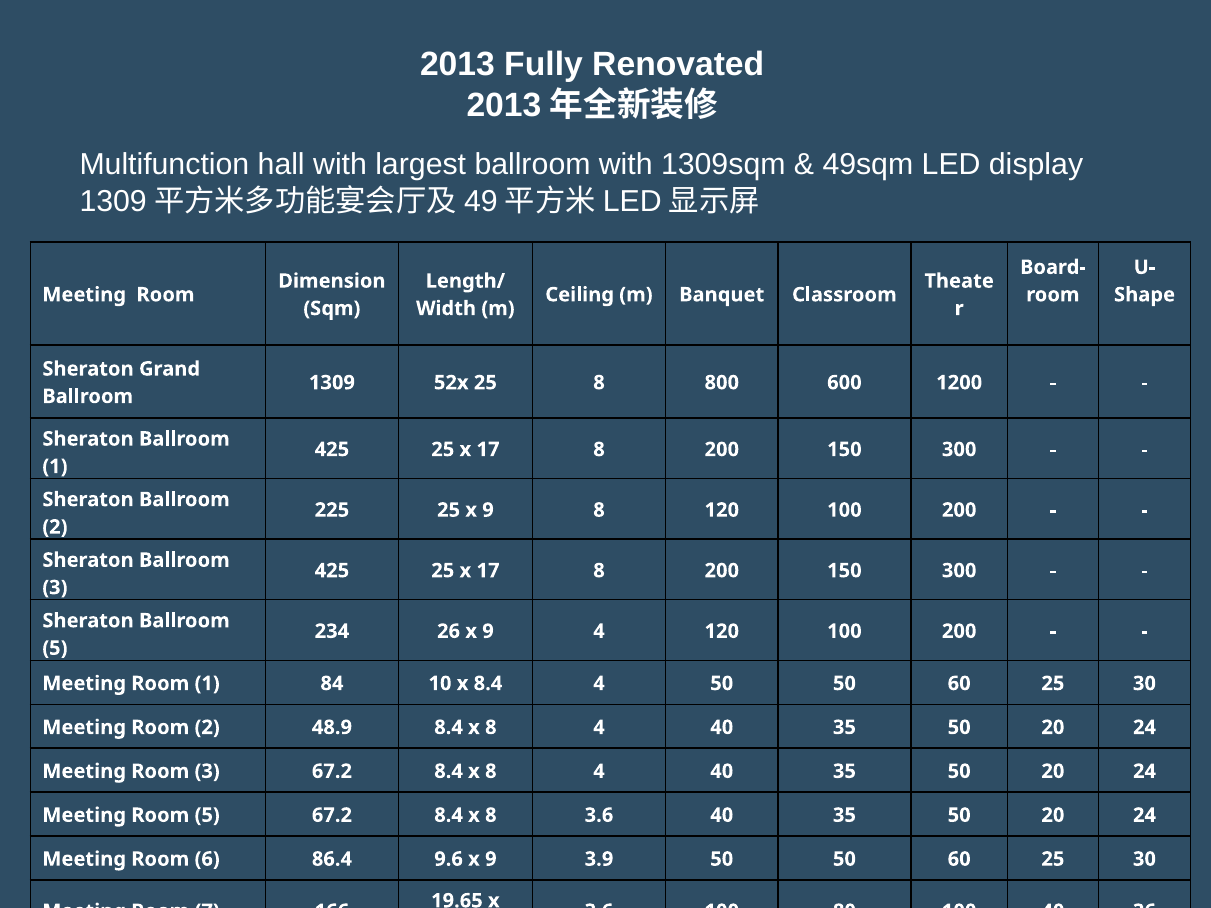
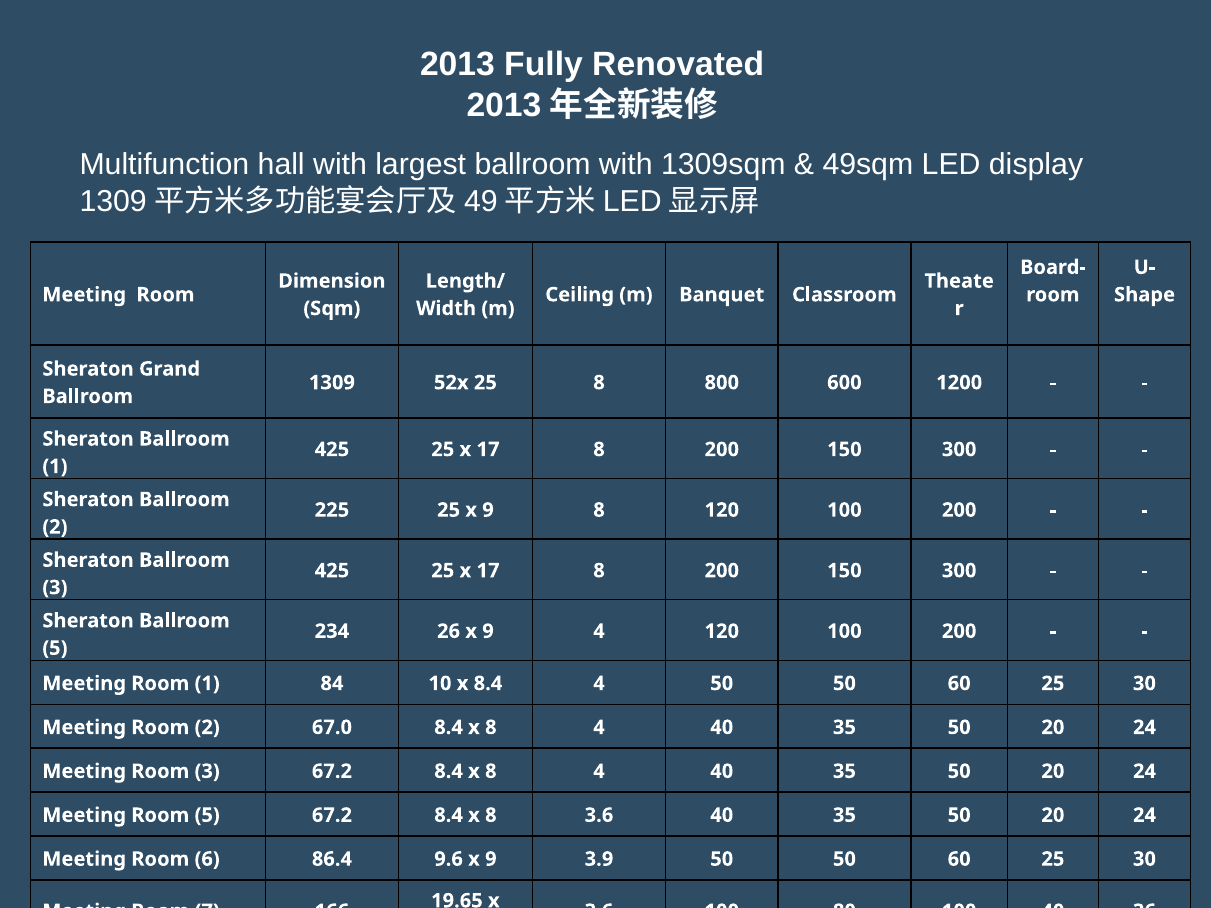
48.9: 48.9 -> 67.0 (332, 728)
